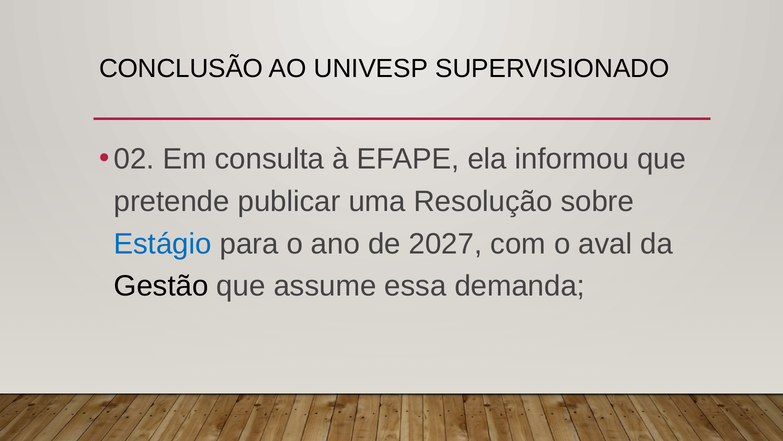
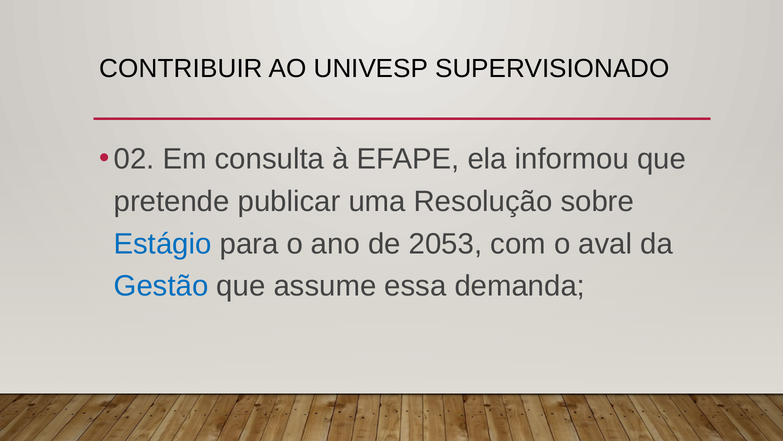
CONCLUSÃO: CONCLUSÃO -> CONTRIBUIR (181, 69)
2027: 2027 -> 2053 (446, 244)
Gestão colour: black -> blue (161, 286)
